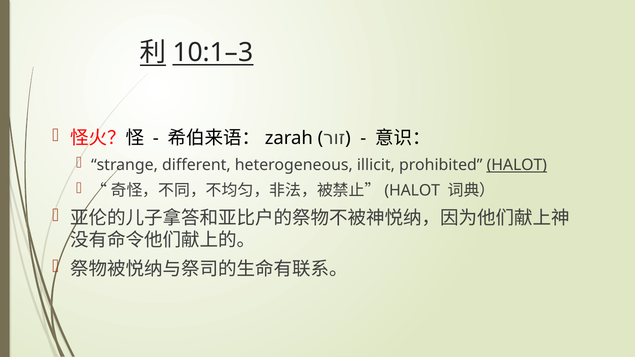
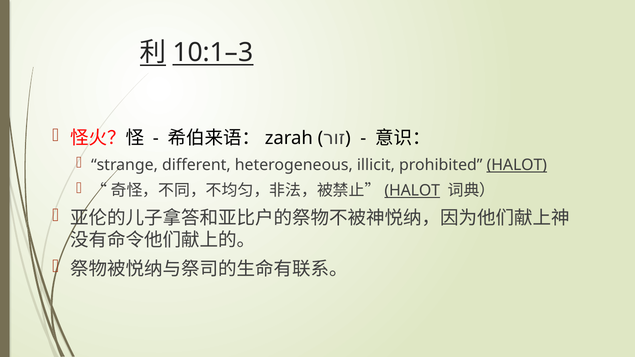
HALOT underline: none -> present (412, 191)
